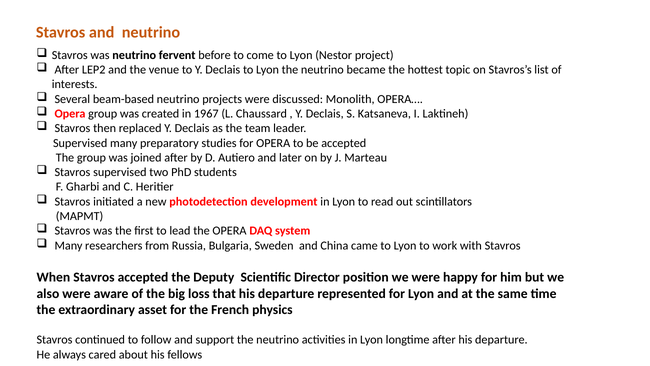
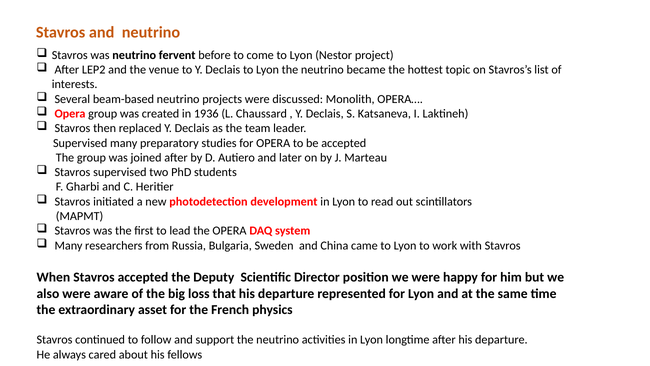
1967: 1967 -> 1936 (206, 114)
